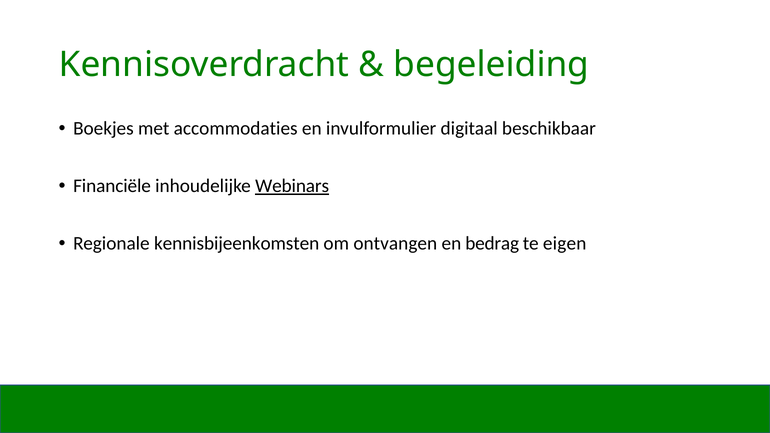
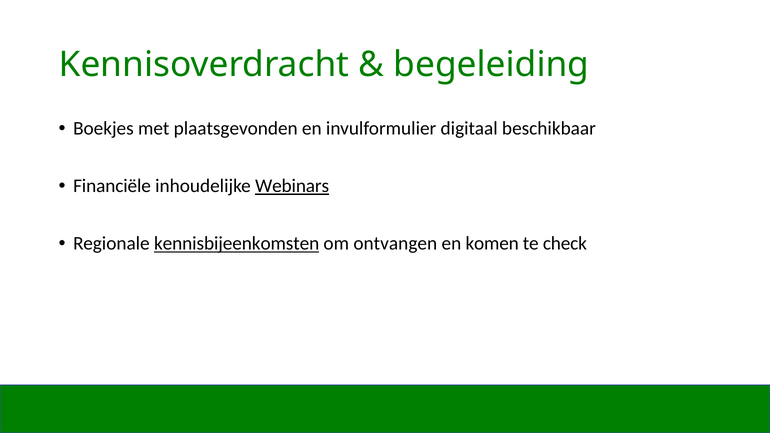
accommodaties: accommodaties -> plaatsgevonden (236, 128)
kennisbijeenkomsten underline: none -> present (237, 244)
bedrag: bedrag -> komen (492, 244)
eigen: eigen -> check (565, 244)
